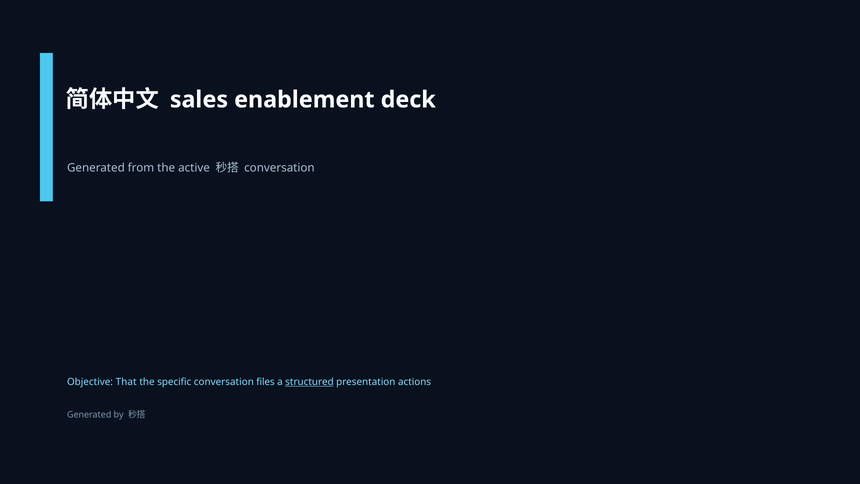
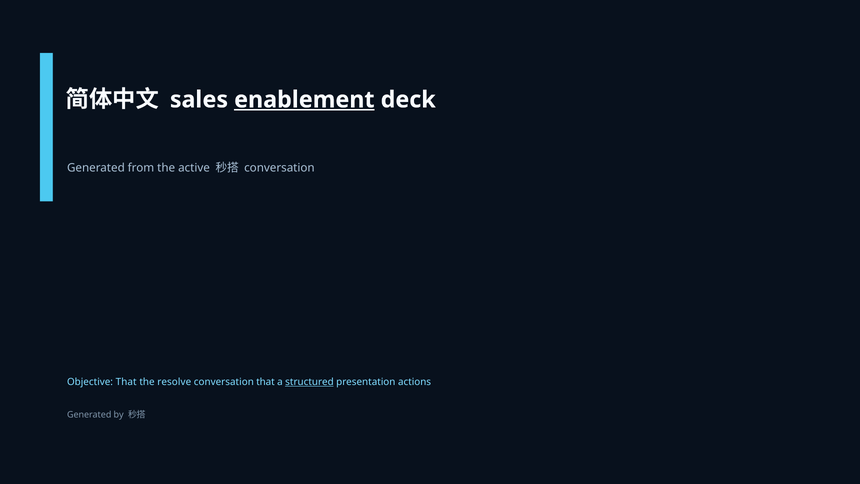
enablement underline: none -> present (304, 100)
specific: specific -> resolve (174, 382)
conversation files: files -> that (265, 382)
